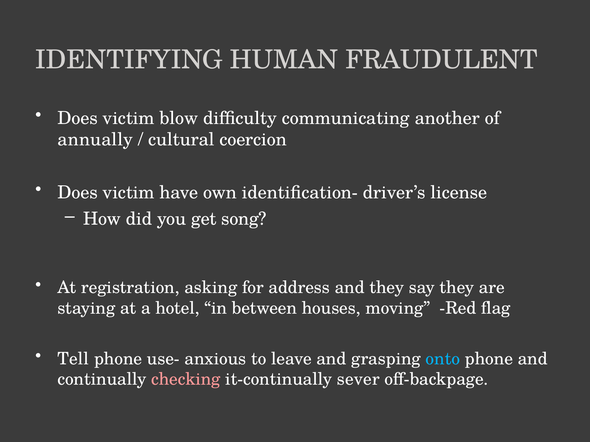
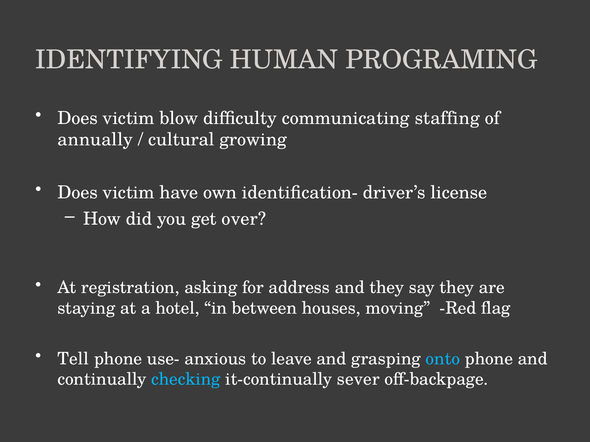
FRAUDULENT: FRAUDULENT -> PROGRAMING (441, 60)
another: another -> staffing (447, 118)
coercion: coercion -> growing (253, 140)
song: song -> over (244, 219)
checking colour: pink -> light blue (186, 380)
